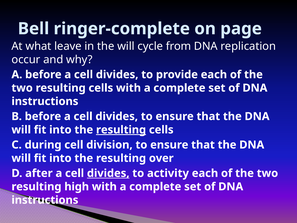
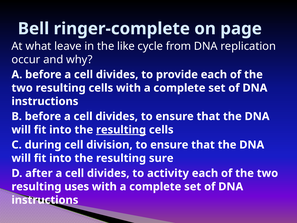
the will: will -> like (126, 46)
over: over -> sure (161, 158)
divides underline: present -> none (108, 173)
high: high -> uses (77, 186)
